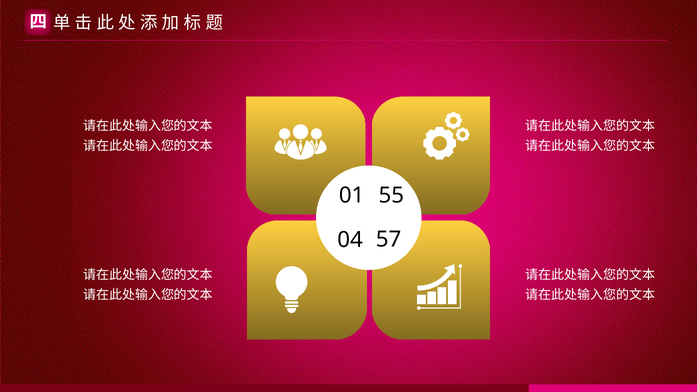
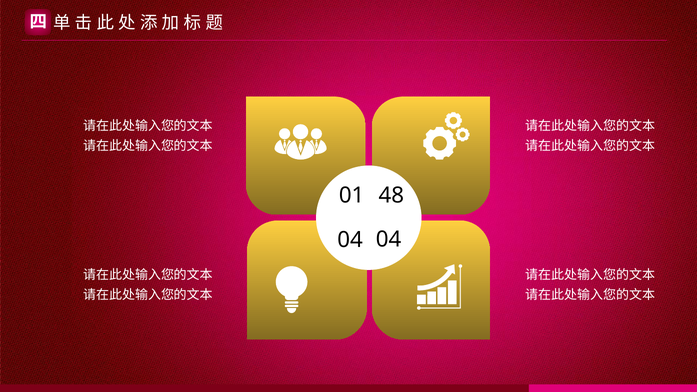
55: 55 -> 48 (391, 195)
04 57: 57 -> 04 (389, 239)
